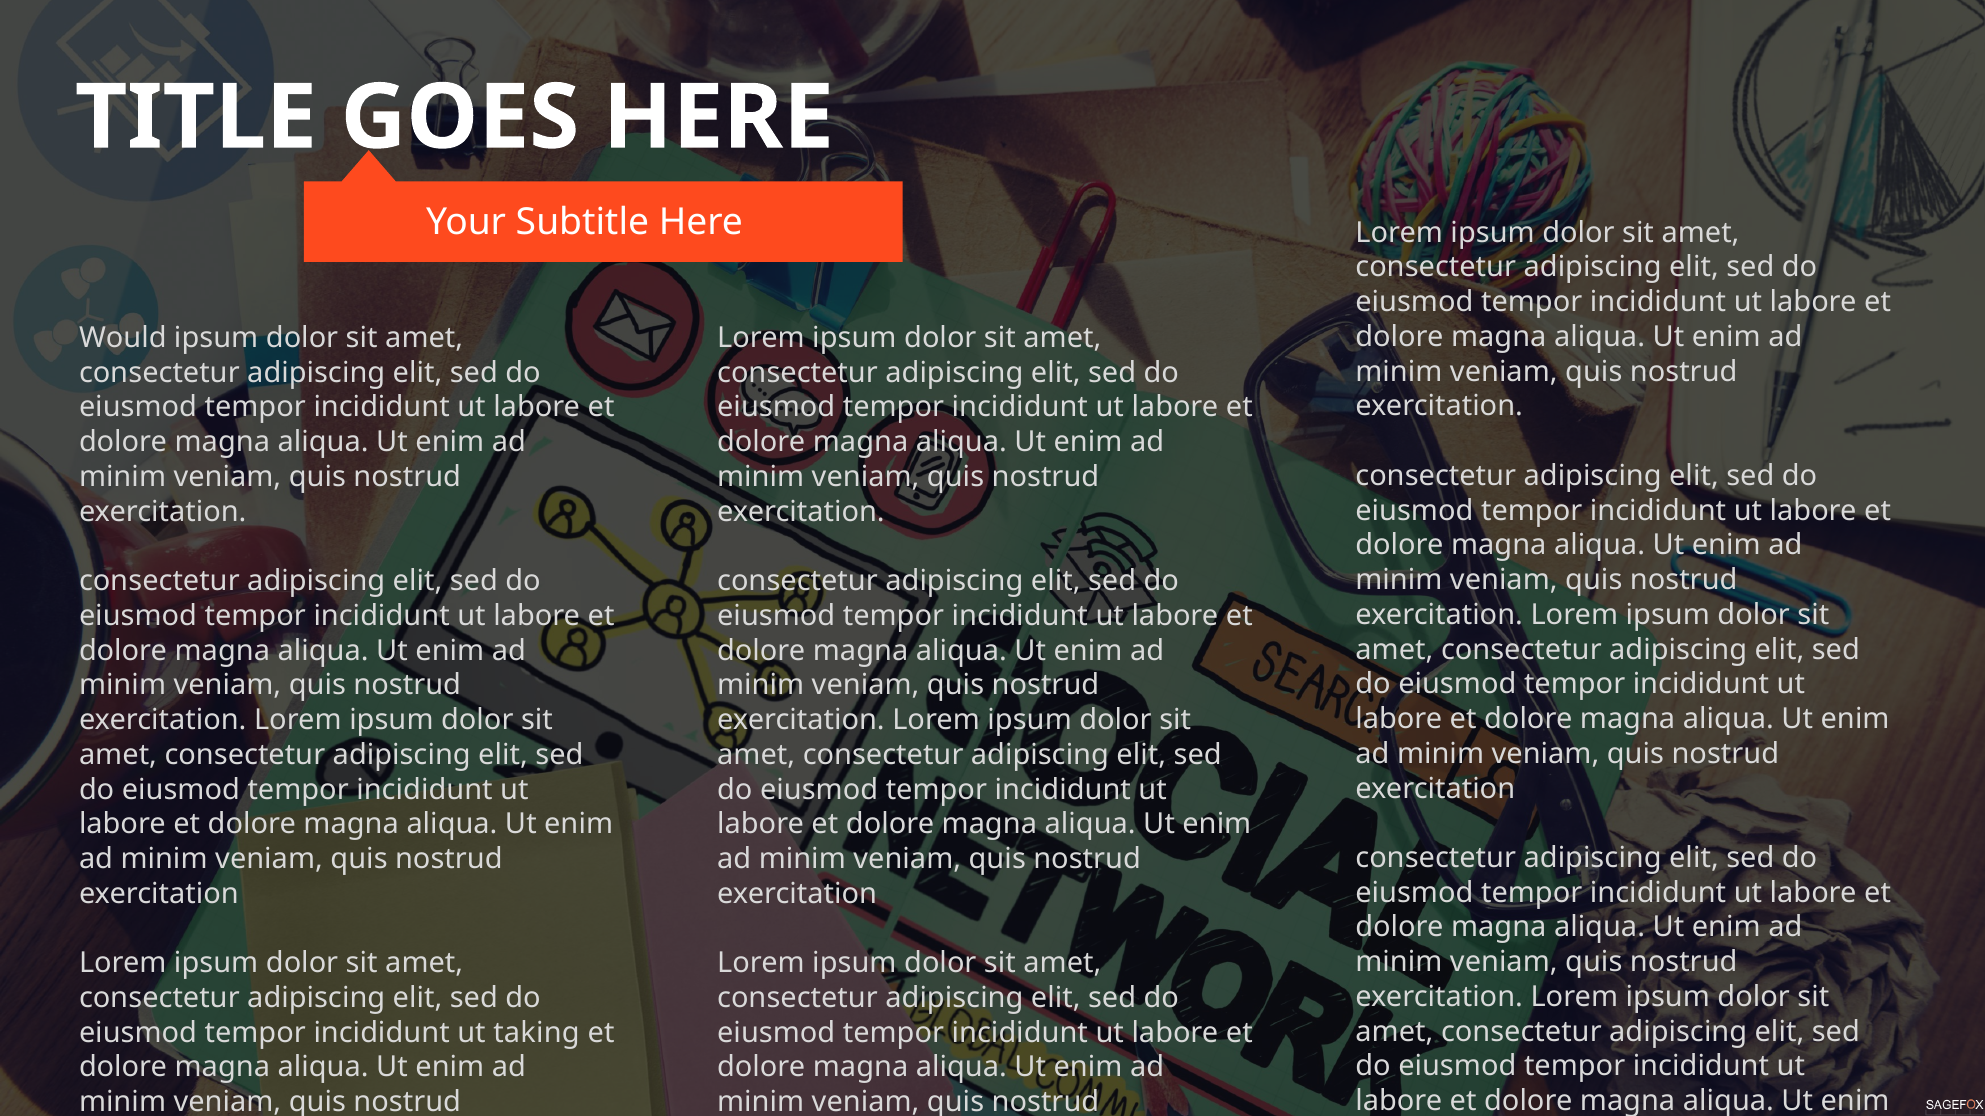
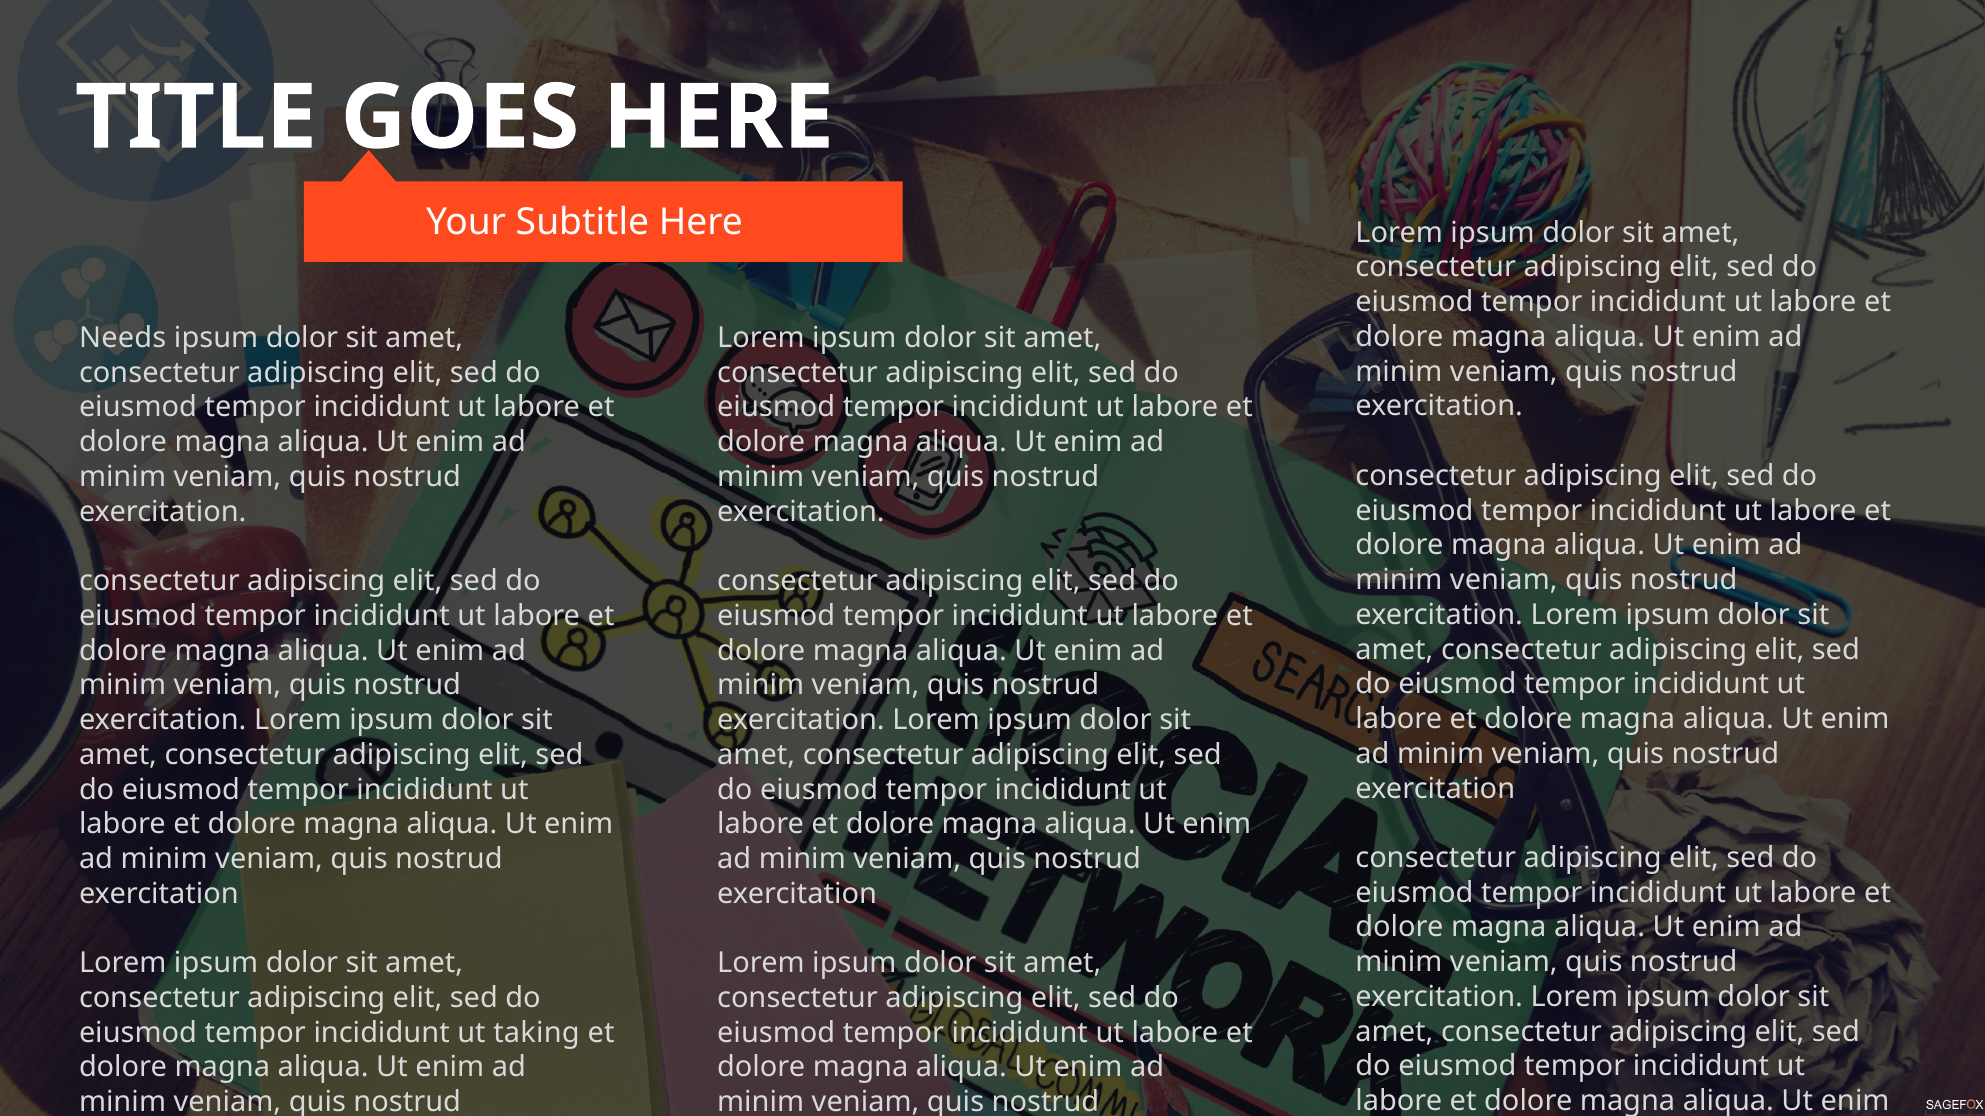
Would: Would -> Needs (123, 338)
